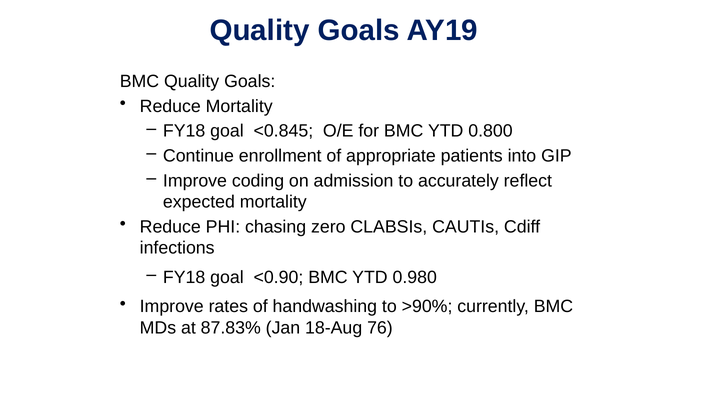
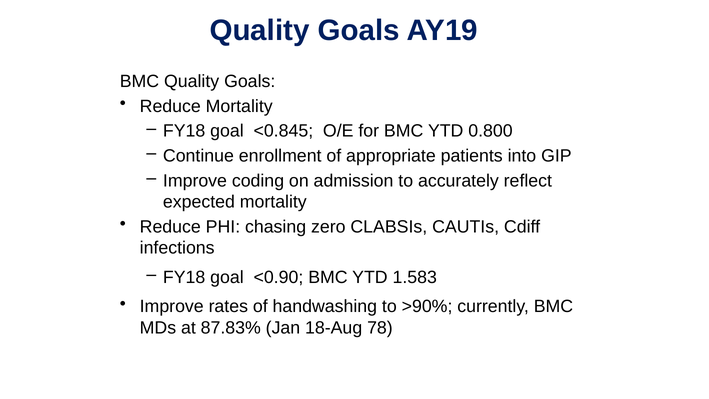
0.980: 0.980 -> 1.583 (415, 277)
76: 76 -> 78 (380, 328)
